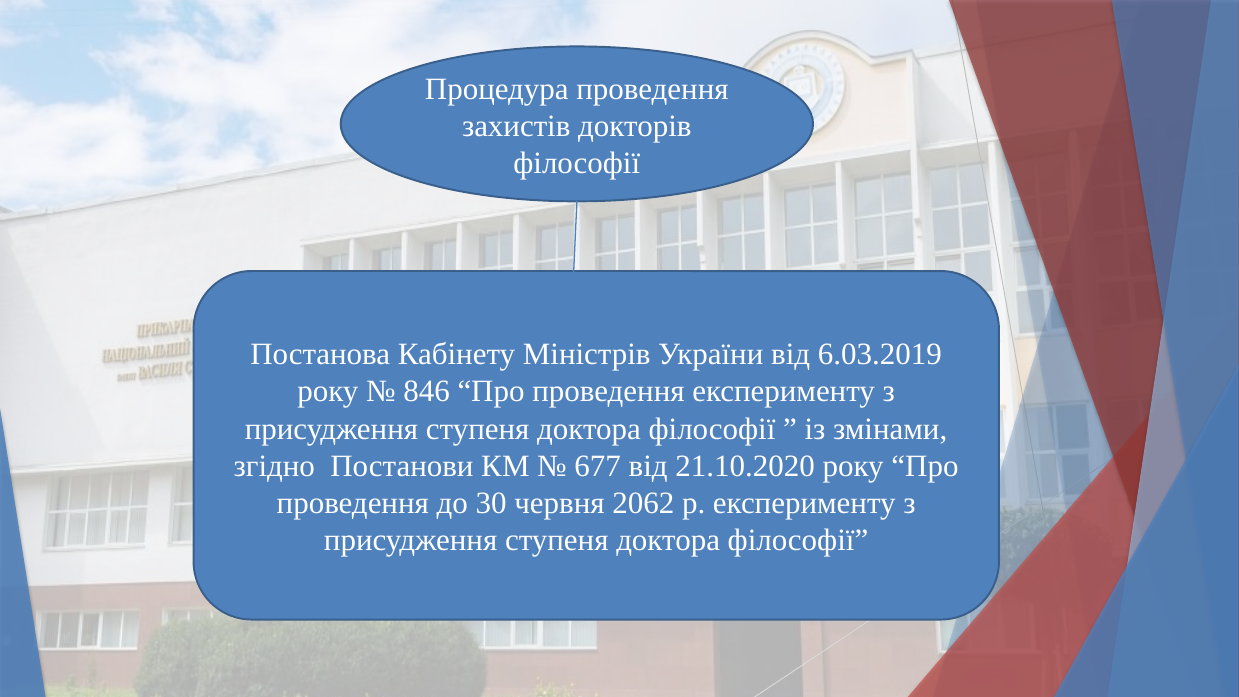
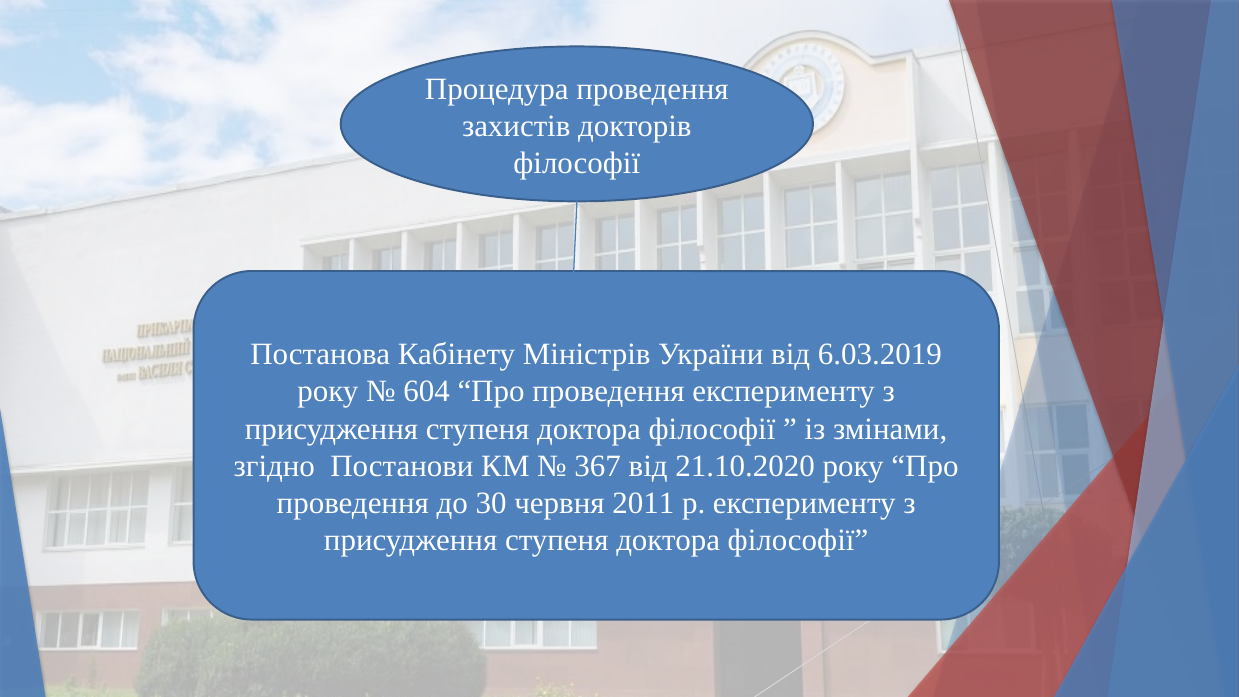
846: 846 -> 604 (427, 392)
677: 677 -> 367 (598, 466)
2062: 2062 -> 2011 (643, 503)
